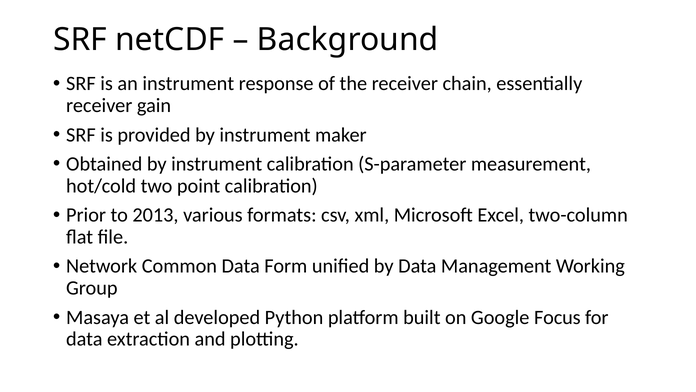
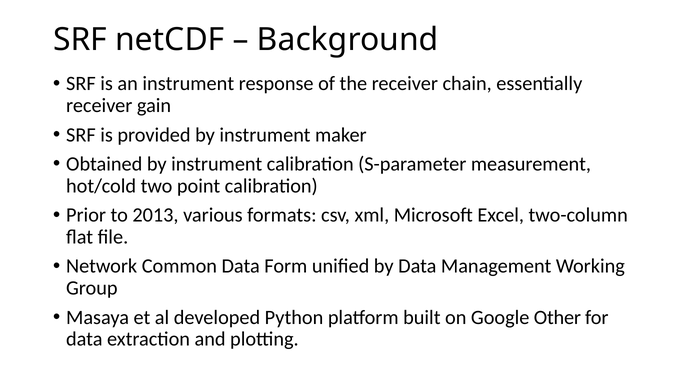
Focus: Focus -> Other (557, 317)
